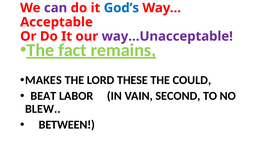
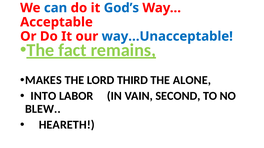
can colour: purple -> blue (56, 8)
way…Unacceptable colour: purple -> blue (167, 36)
THESE: THESE -> THIRD (132, 80)
COULD: COULD -> ALONE (192, 80)
BEAT: BEAT -> INTO (43, 96)
BETWEEN: BETWEEN -> HEARETH (67, 125)
